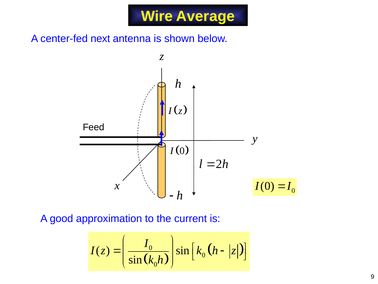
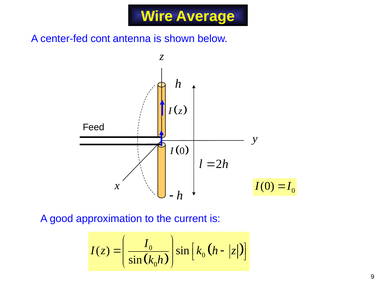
next: next -> cont (100, 39)
